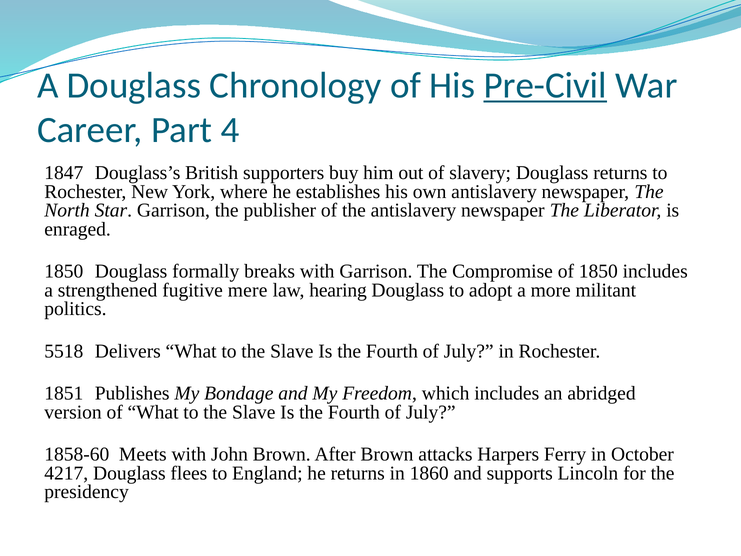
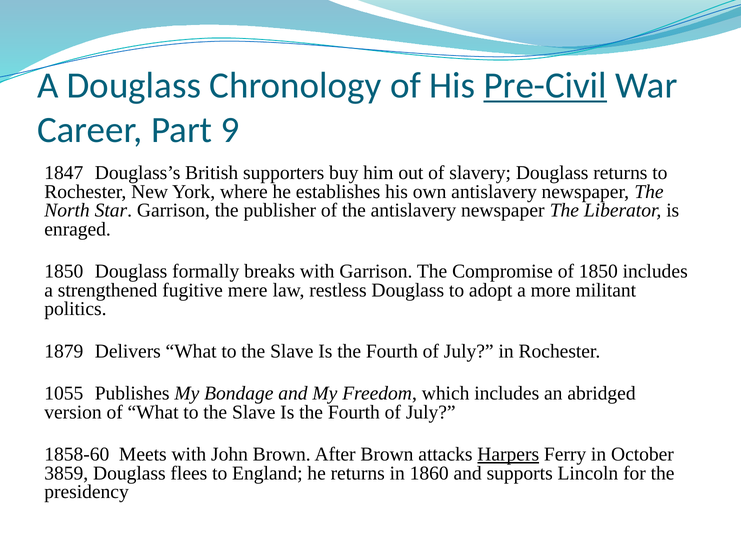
4: 4 -> 9 (230, 130)
hearing: hearing -> restless (338, 290)
5518: 5518 -> 1879 (64, 351)
1851: 1851 -> 1055 (64, 393)
Harpers underline: none -> present (508, 454)
4217: 4217 -> 3859 (66, 473)
